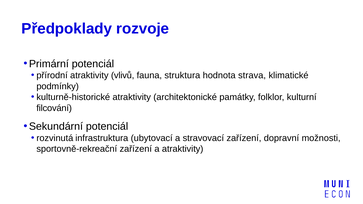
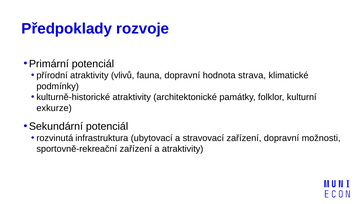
fauna struktura: struktura -> dopravní (182, 76)
filcování: filcování -> exkurze (54, 108)
